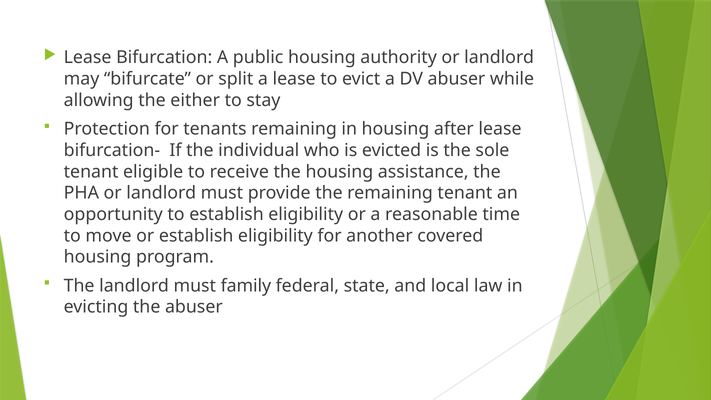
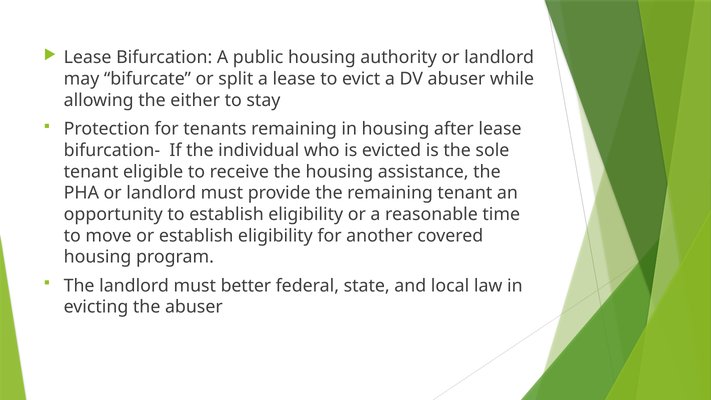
family: family -> better (246, 286)
